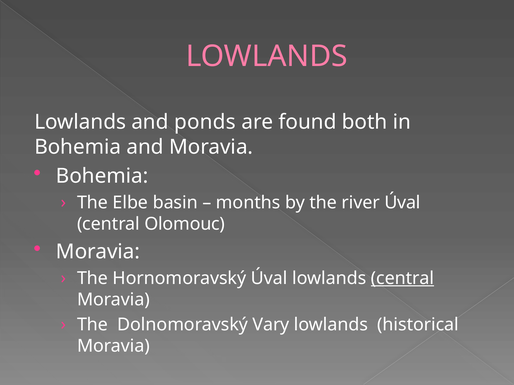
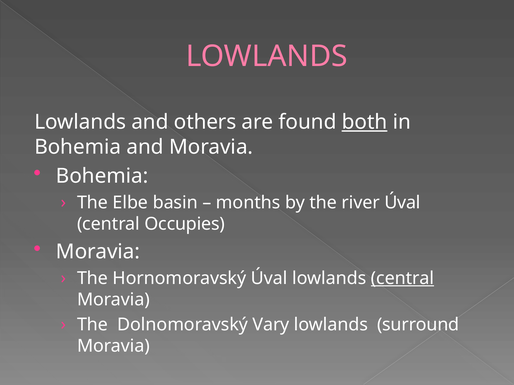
ponds: ponds -> others (205, 122)
both underline: none -> present (365, 122)
Olomouc: Olomouc -> Occupies (185, 224)
historical: historical -> surround (418, 325)
